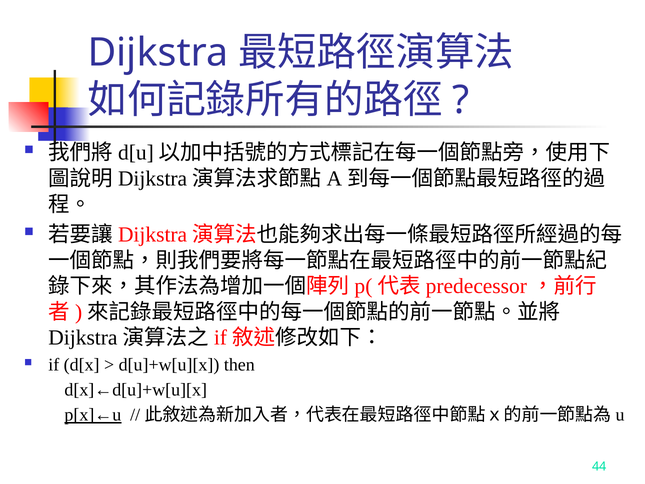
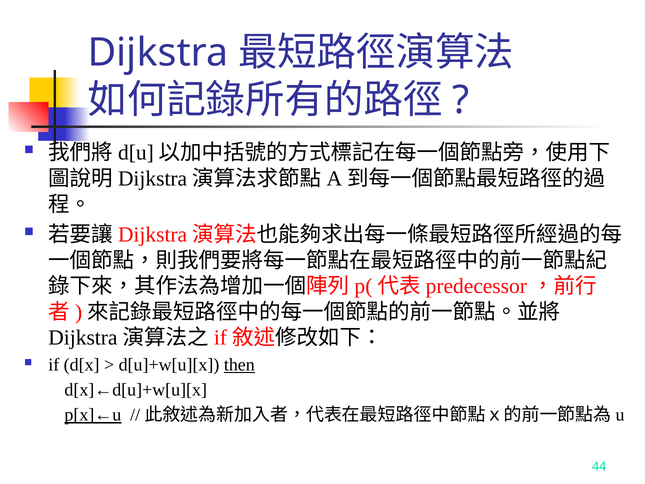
then underline: none -> present (239, 365)
